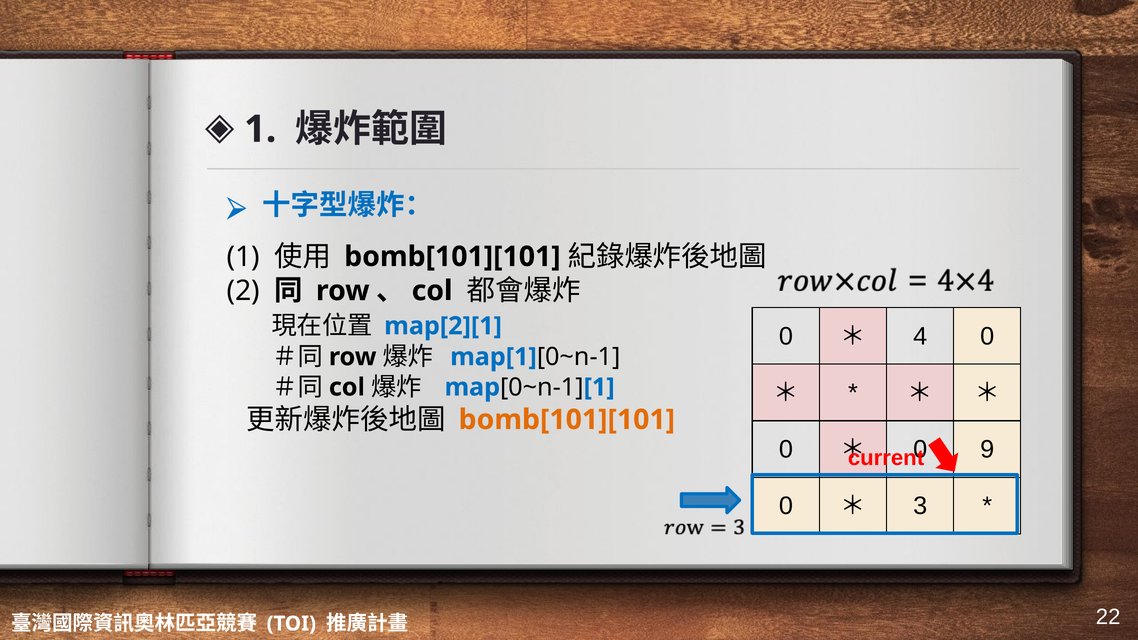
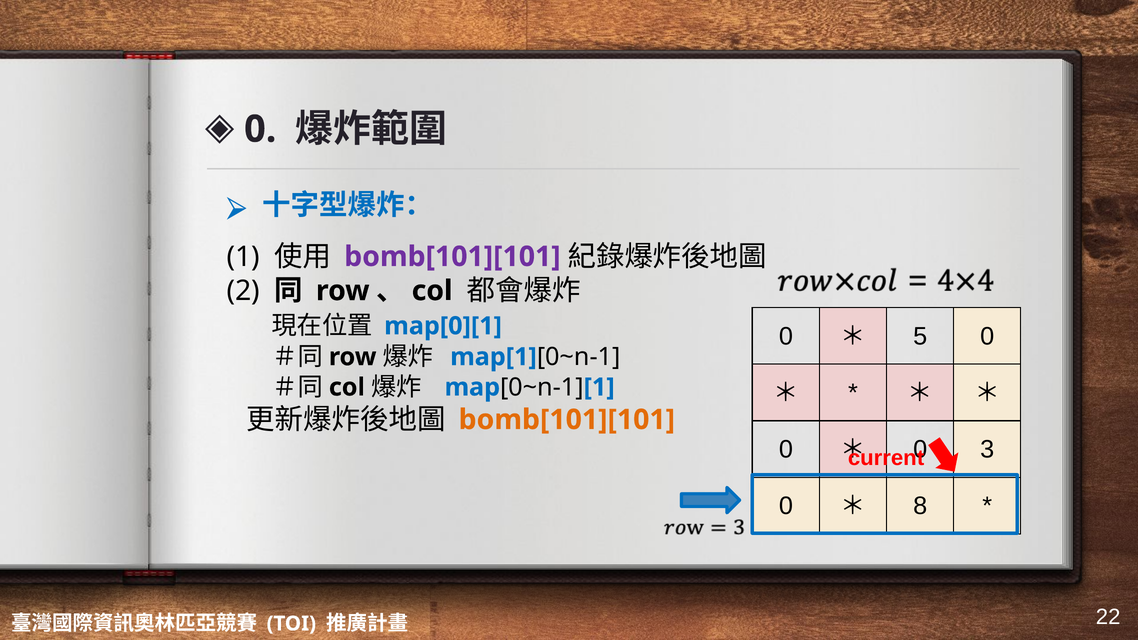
1: 1 -> 0 (260, 129)
bomb[101][101 colour: black -> purple (452, 257)
map[2][1: map[2][1 -> map[0][1 (443, 326)
4: 4 -> 5 (920, 336)
9: 9 -> 3 (987, 450)
3: 3 -> 8 (920, 506)
